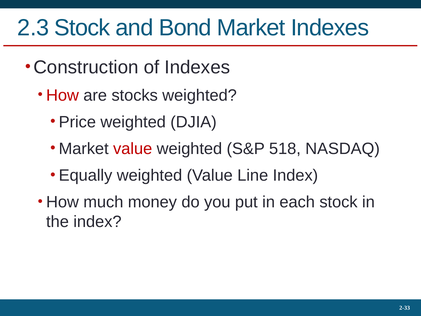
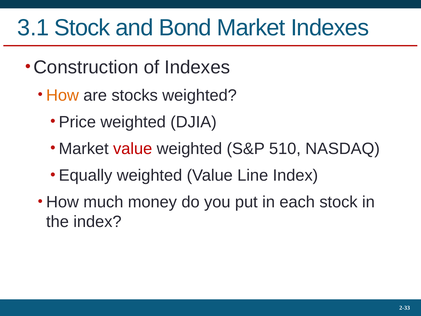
2.3: 2.3 -> 3.1 (33, 28)
How colour: red -> orange (63, 95)
518: 518 -> 510 (285, 149)
